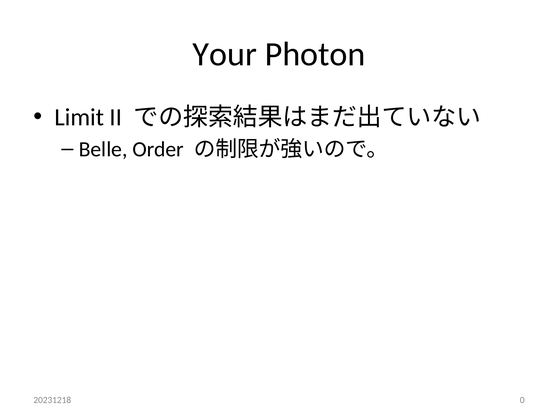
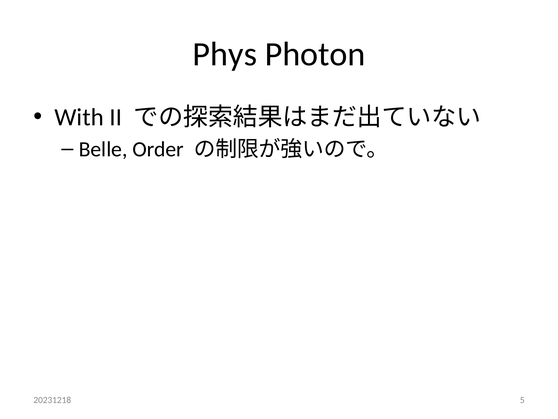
Your: Your -> Phys (225, 54)
Limit: Limit -> With (79, 117)
0: 0 -> 5 (522, 400)
